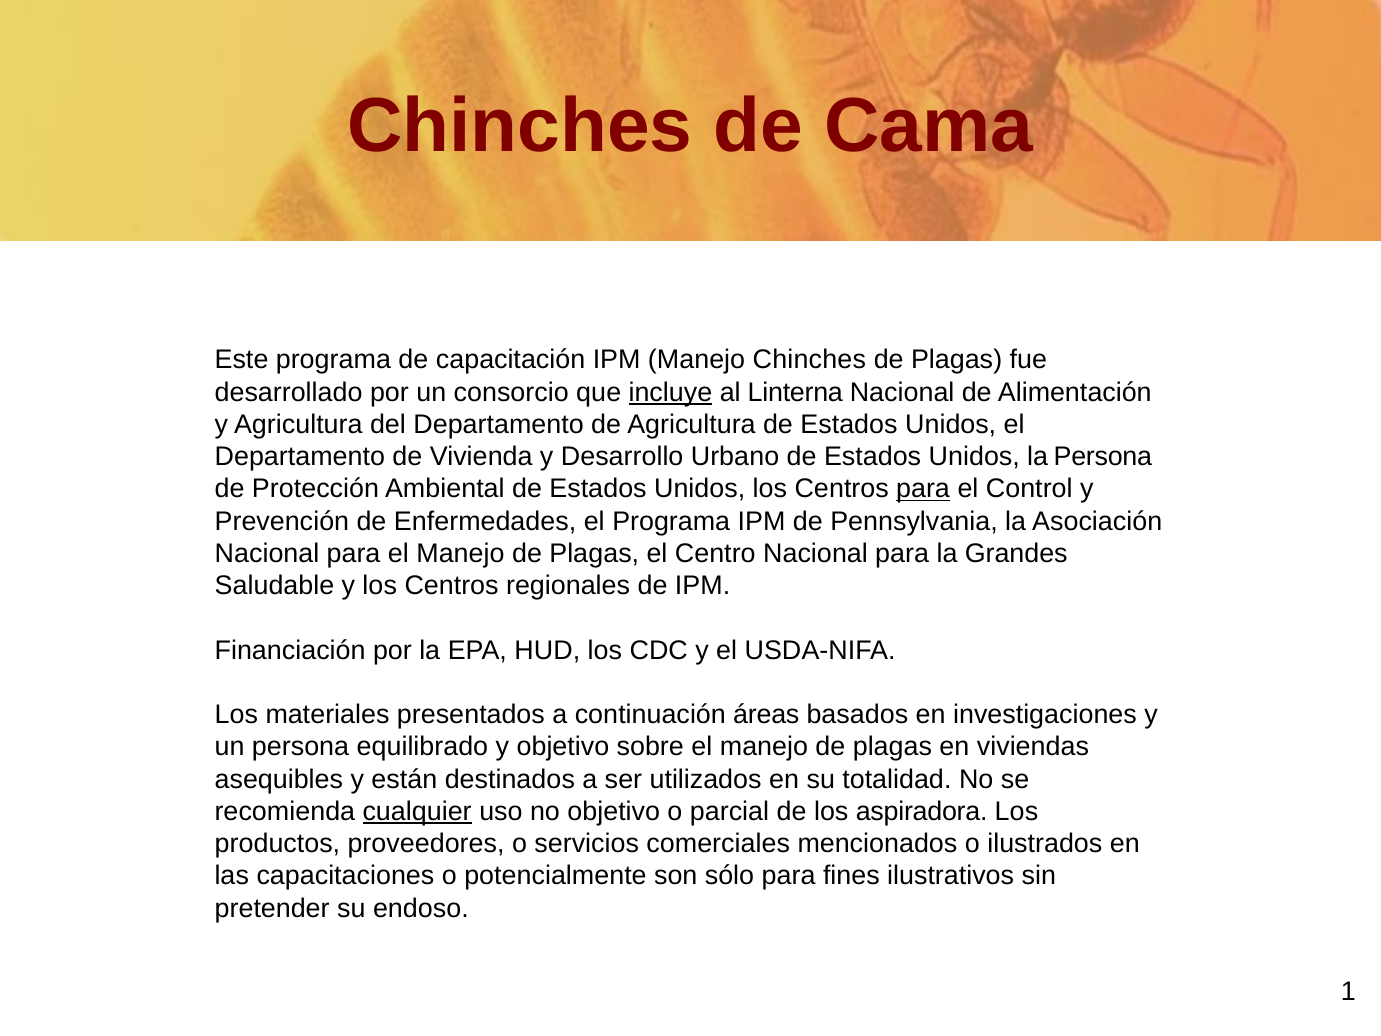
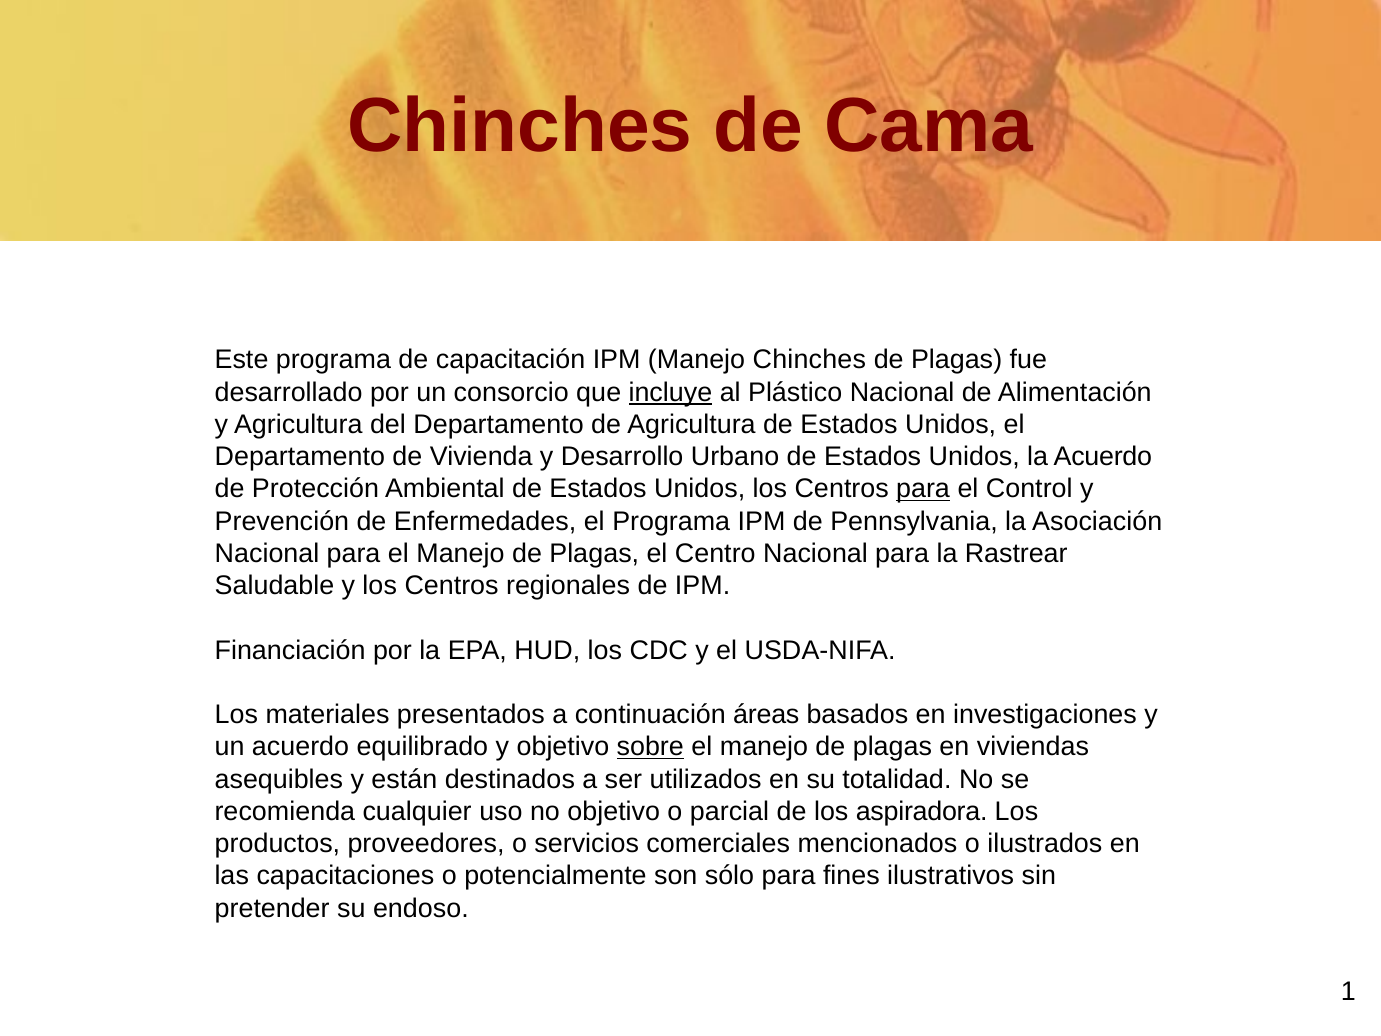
Linterna: Linterna -> Plástico (795, 392)
la Persona: Persona -> Acuerdo (1103, 457)
Grandes: Grandes -> Rastrear (1016, 553)
un persona: persona -> acuerdo (301, 747)
sobre underline: none -> present (650, 747)
cualquier underline: present -> none (417, 811)
